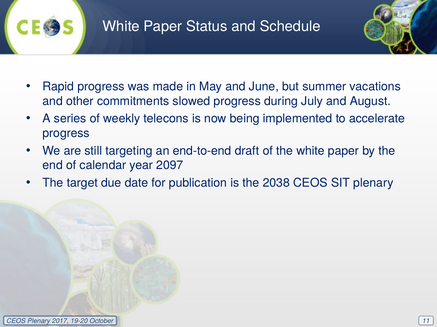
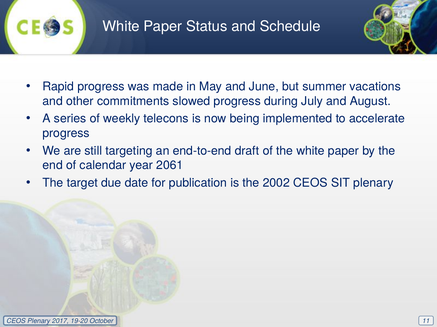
2097: 2097 -> 2061 (170, 166)
2038: 2038 -> 2002 (276, 183)
